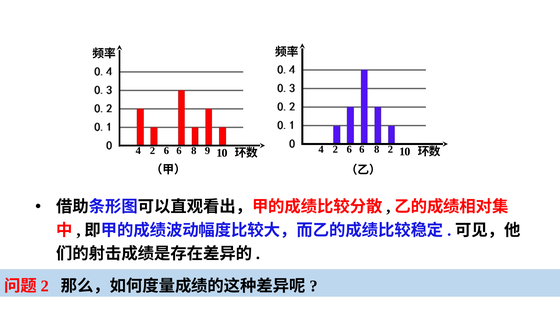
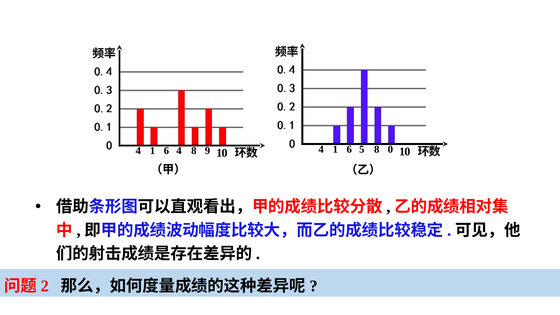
2: 2 -> 1 (335, 149)
6: 6 -> 5 (362, 149)
8 2: 2 -> 0 (390, 149)
2: 2 -> 1 (153, 151)
6: 6 -> 4 (179, 151)
